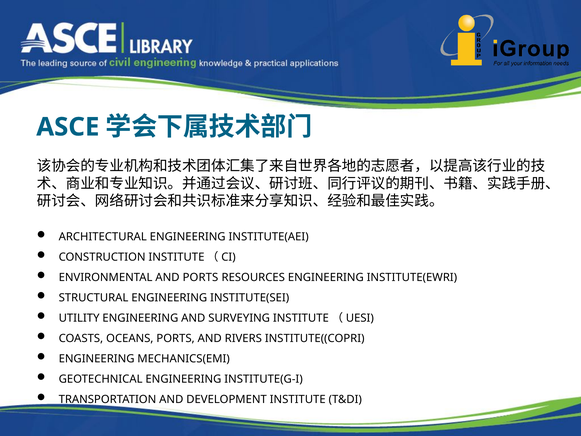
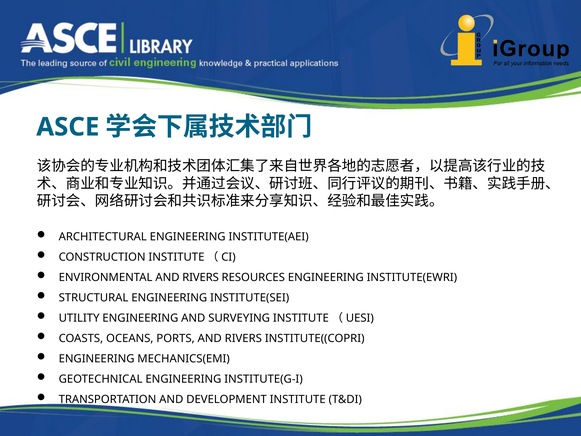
ENVIRONMENTAL AND PORTS: PORTS -> RIVERS (201, 277)
